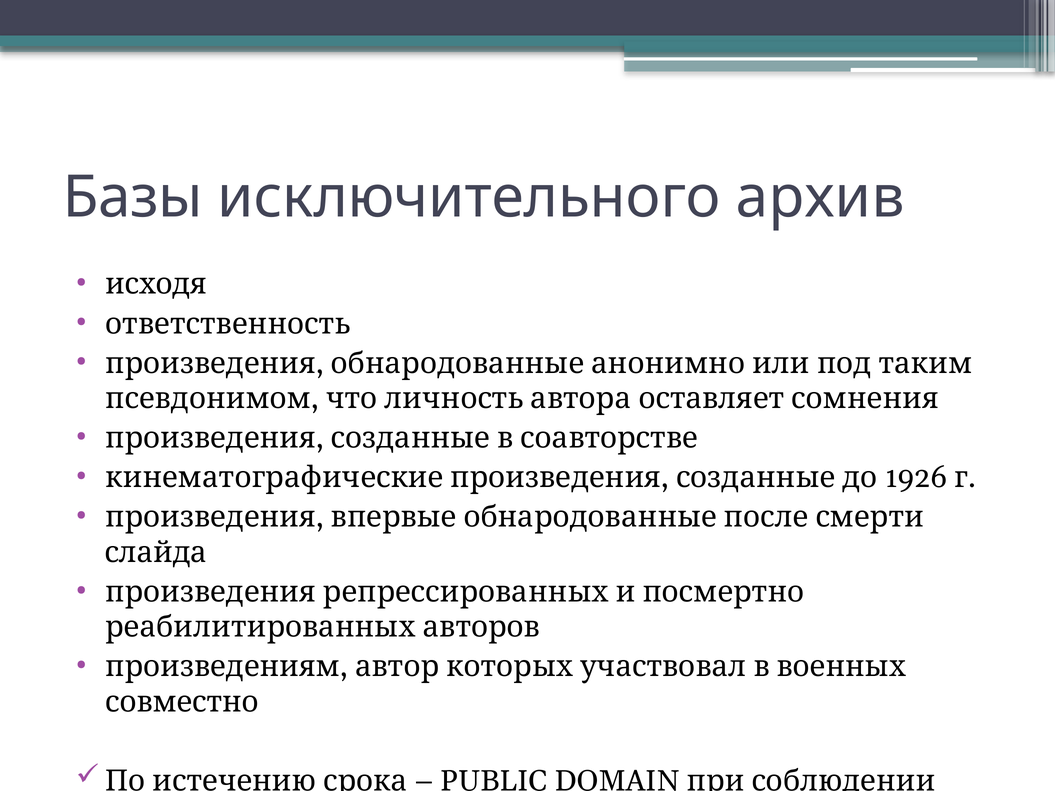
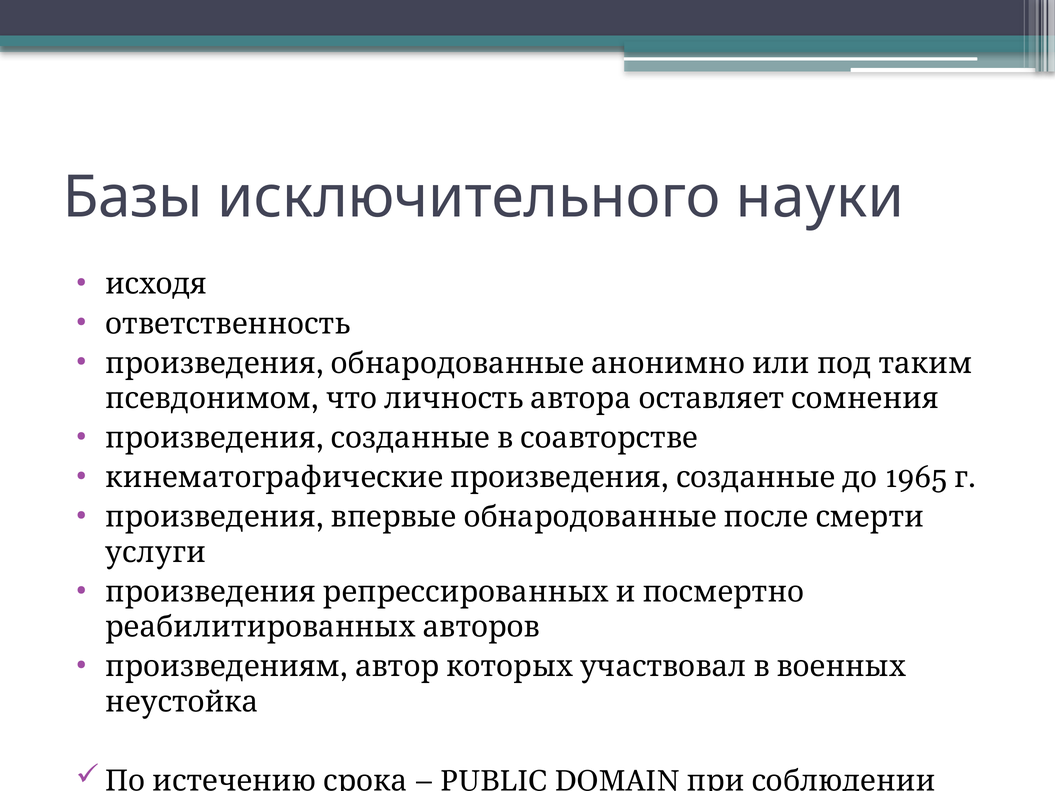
архив: архив -> науки (820, 197)
1926: 1926 -> 1965 (916, 478)
слайда: слайда -> услуги (156, 553)
совместно: совместно -> неустойка (182, 702)
